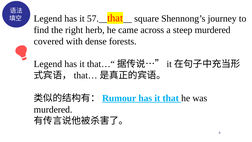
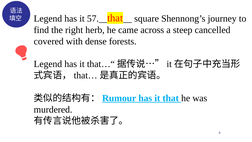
steep murdered: murdered -> cancelled (213, 30)
